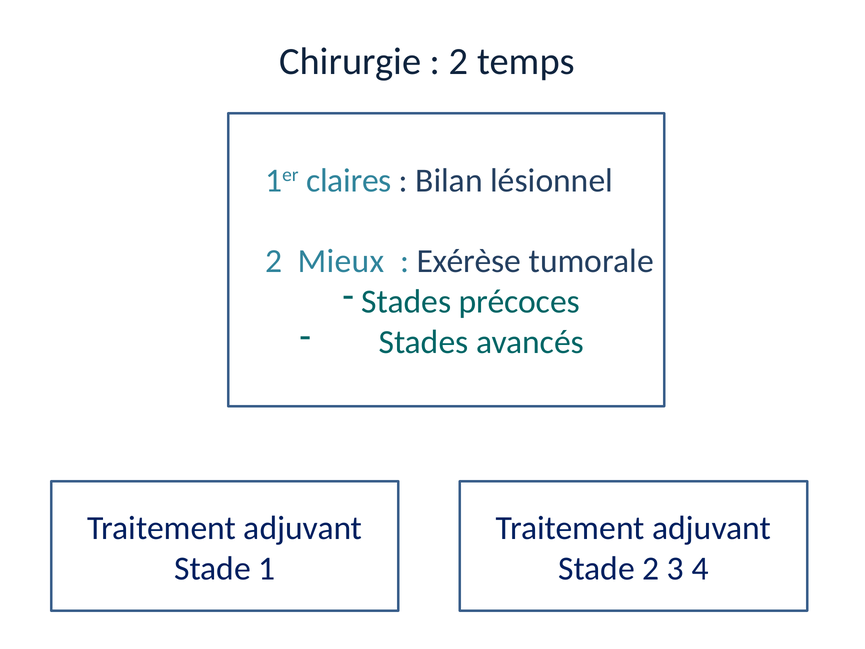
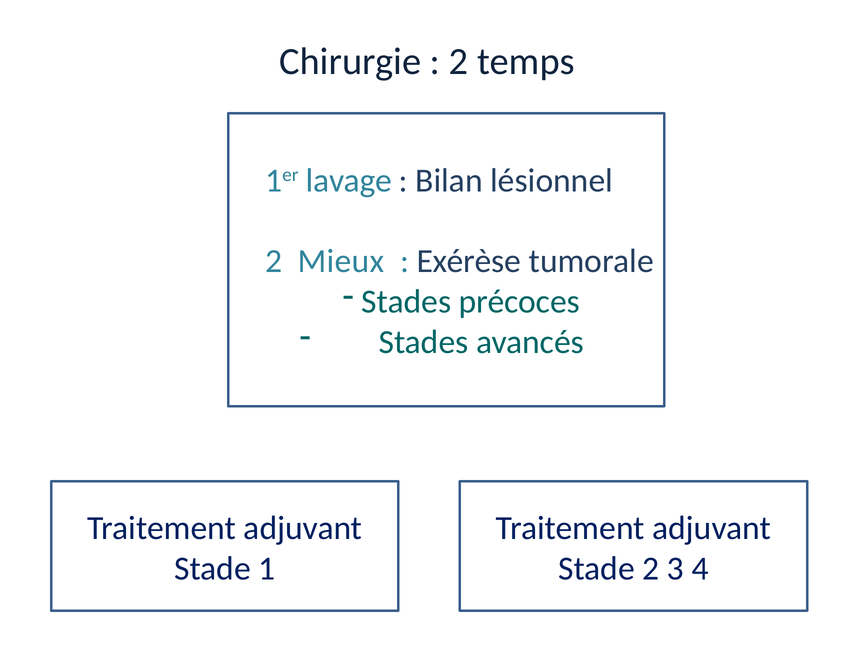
claires: claires -> lavage (349, 180)
